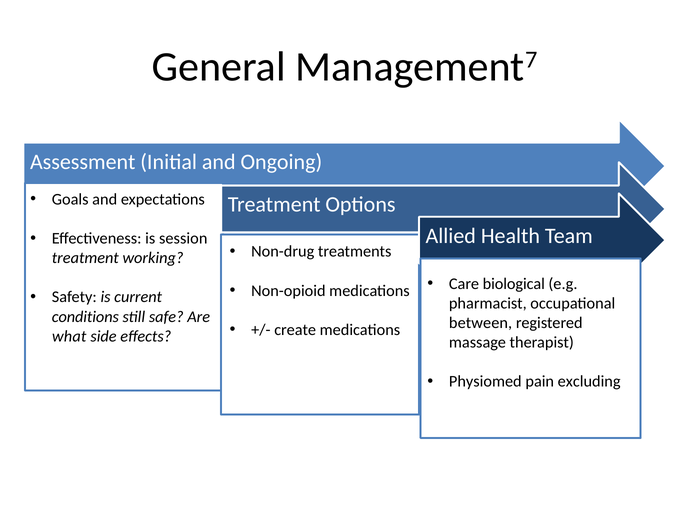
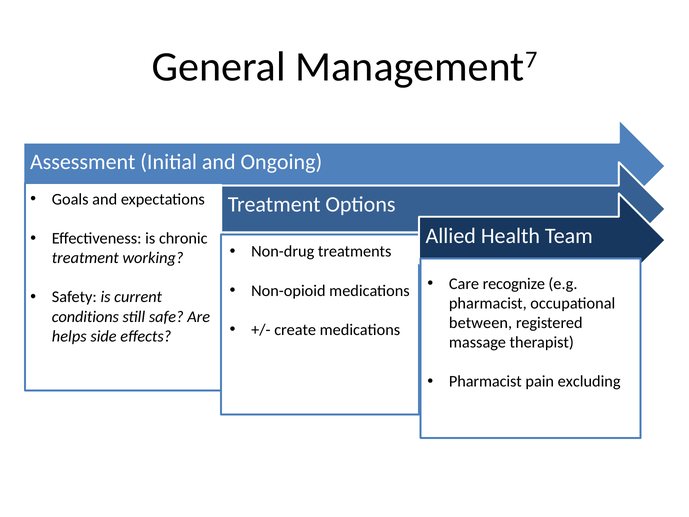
session: session -> chronic (183, 238)
biological: biological -> recognize (514, 284)
what: what -> helps (69, 336)
Physiomed: Physiomed -> Pharmacist (485, 381)
